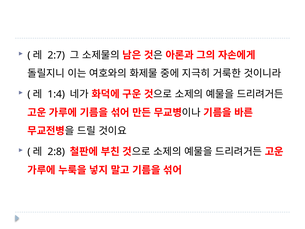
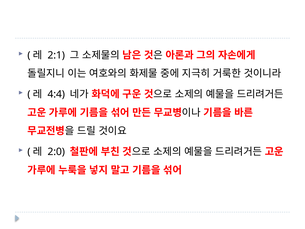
2:7: 2:7 -> 2:1 (56, 55)
1:4: 1:4 -> 4:4 (56, 94)
2:8: 2:8 -> 2:0 (56, 152)
